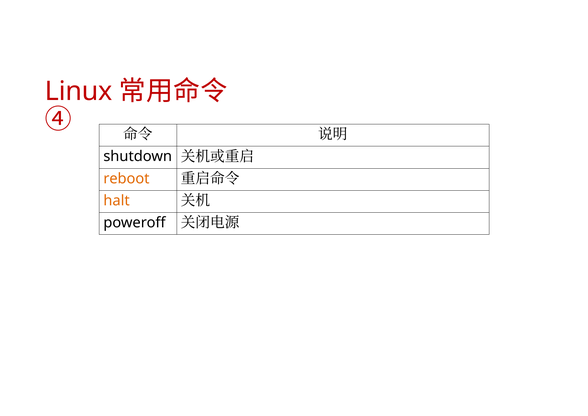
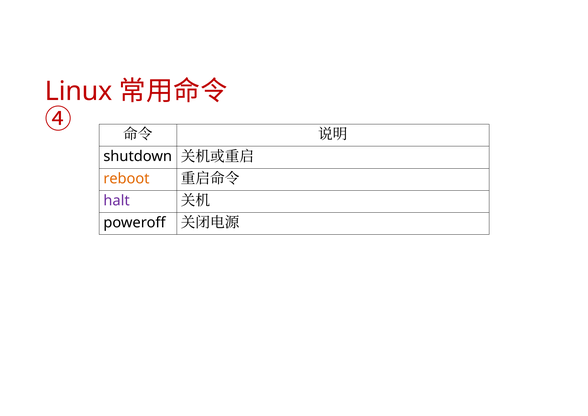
halt colour: orange -> purple (117, 200)
